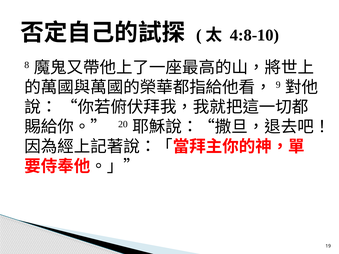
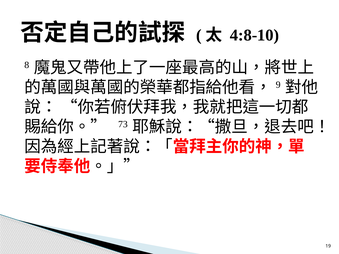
20: 20 -> 73 (123, 124)
